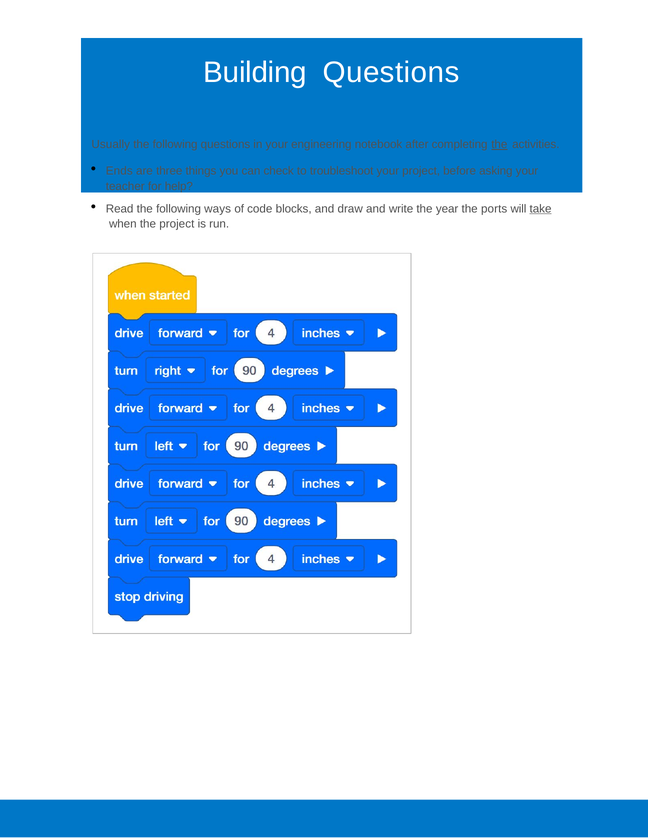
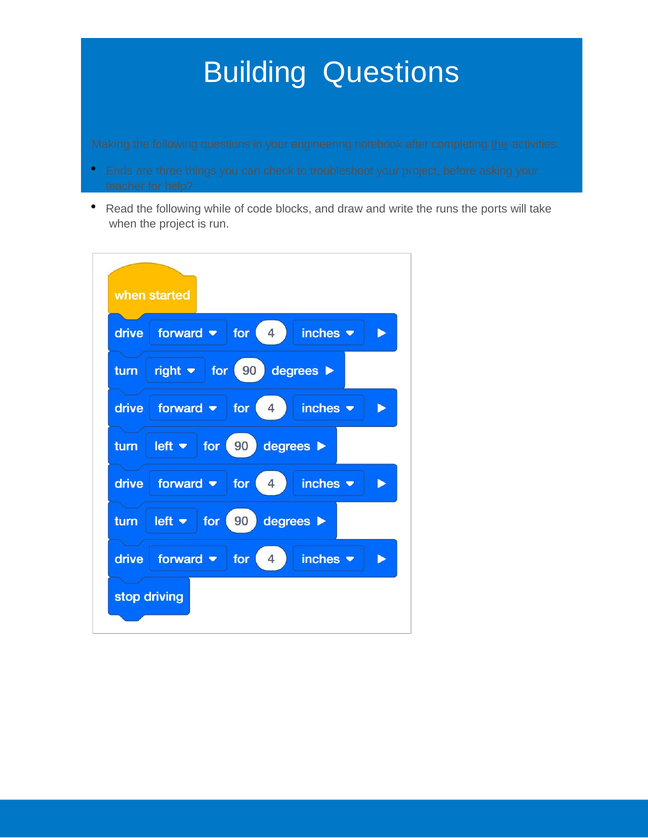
Usually: Usually -> Making (111, 145)
ways: ways -> while (218, 209)
year: year -> runs (447, 209)
take underline: present -> none (541, 209)
